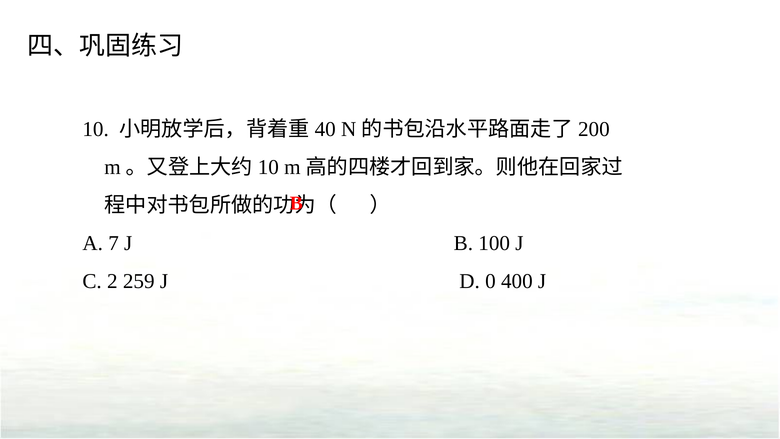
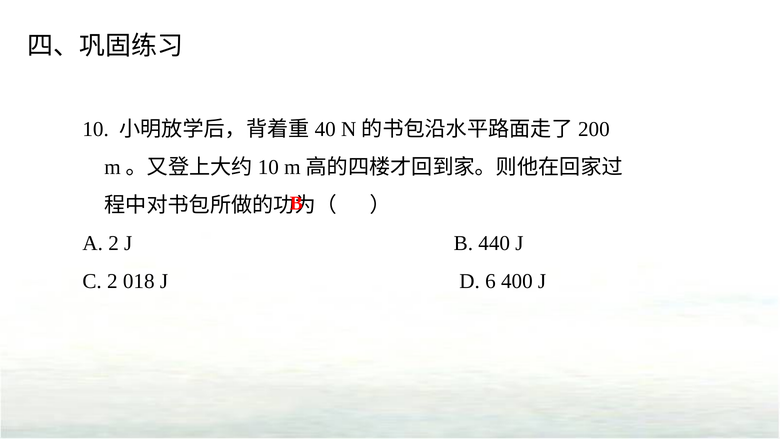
A 7: 7 -> 2 (114, 243)
100: 100 -> 440 (494, 243)
259: 259 -> 018 (139, 281)
0: 0 -> 6 (490, 281)
